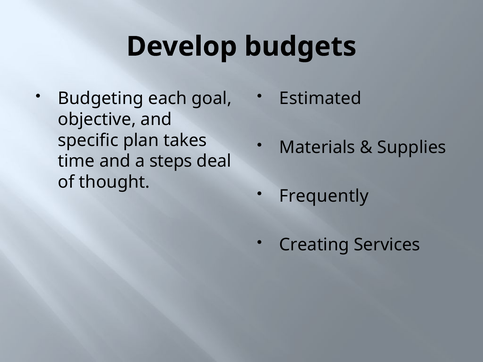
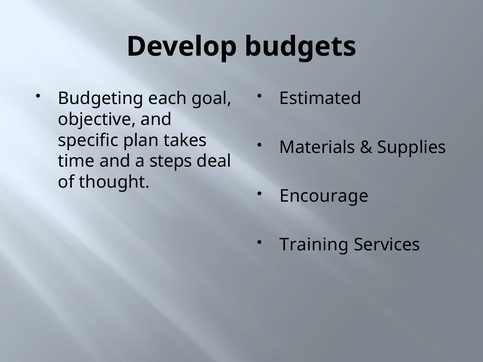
Frequently: Frequently -> Encourage (324, 196)
Creating: Creating -> Training (314, 245)
